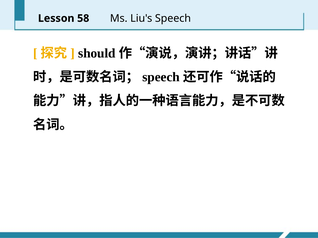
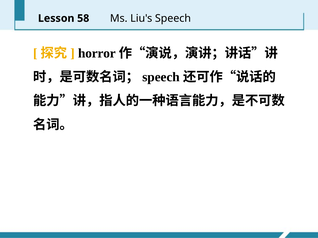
should: should -> horror (97, 53)
